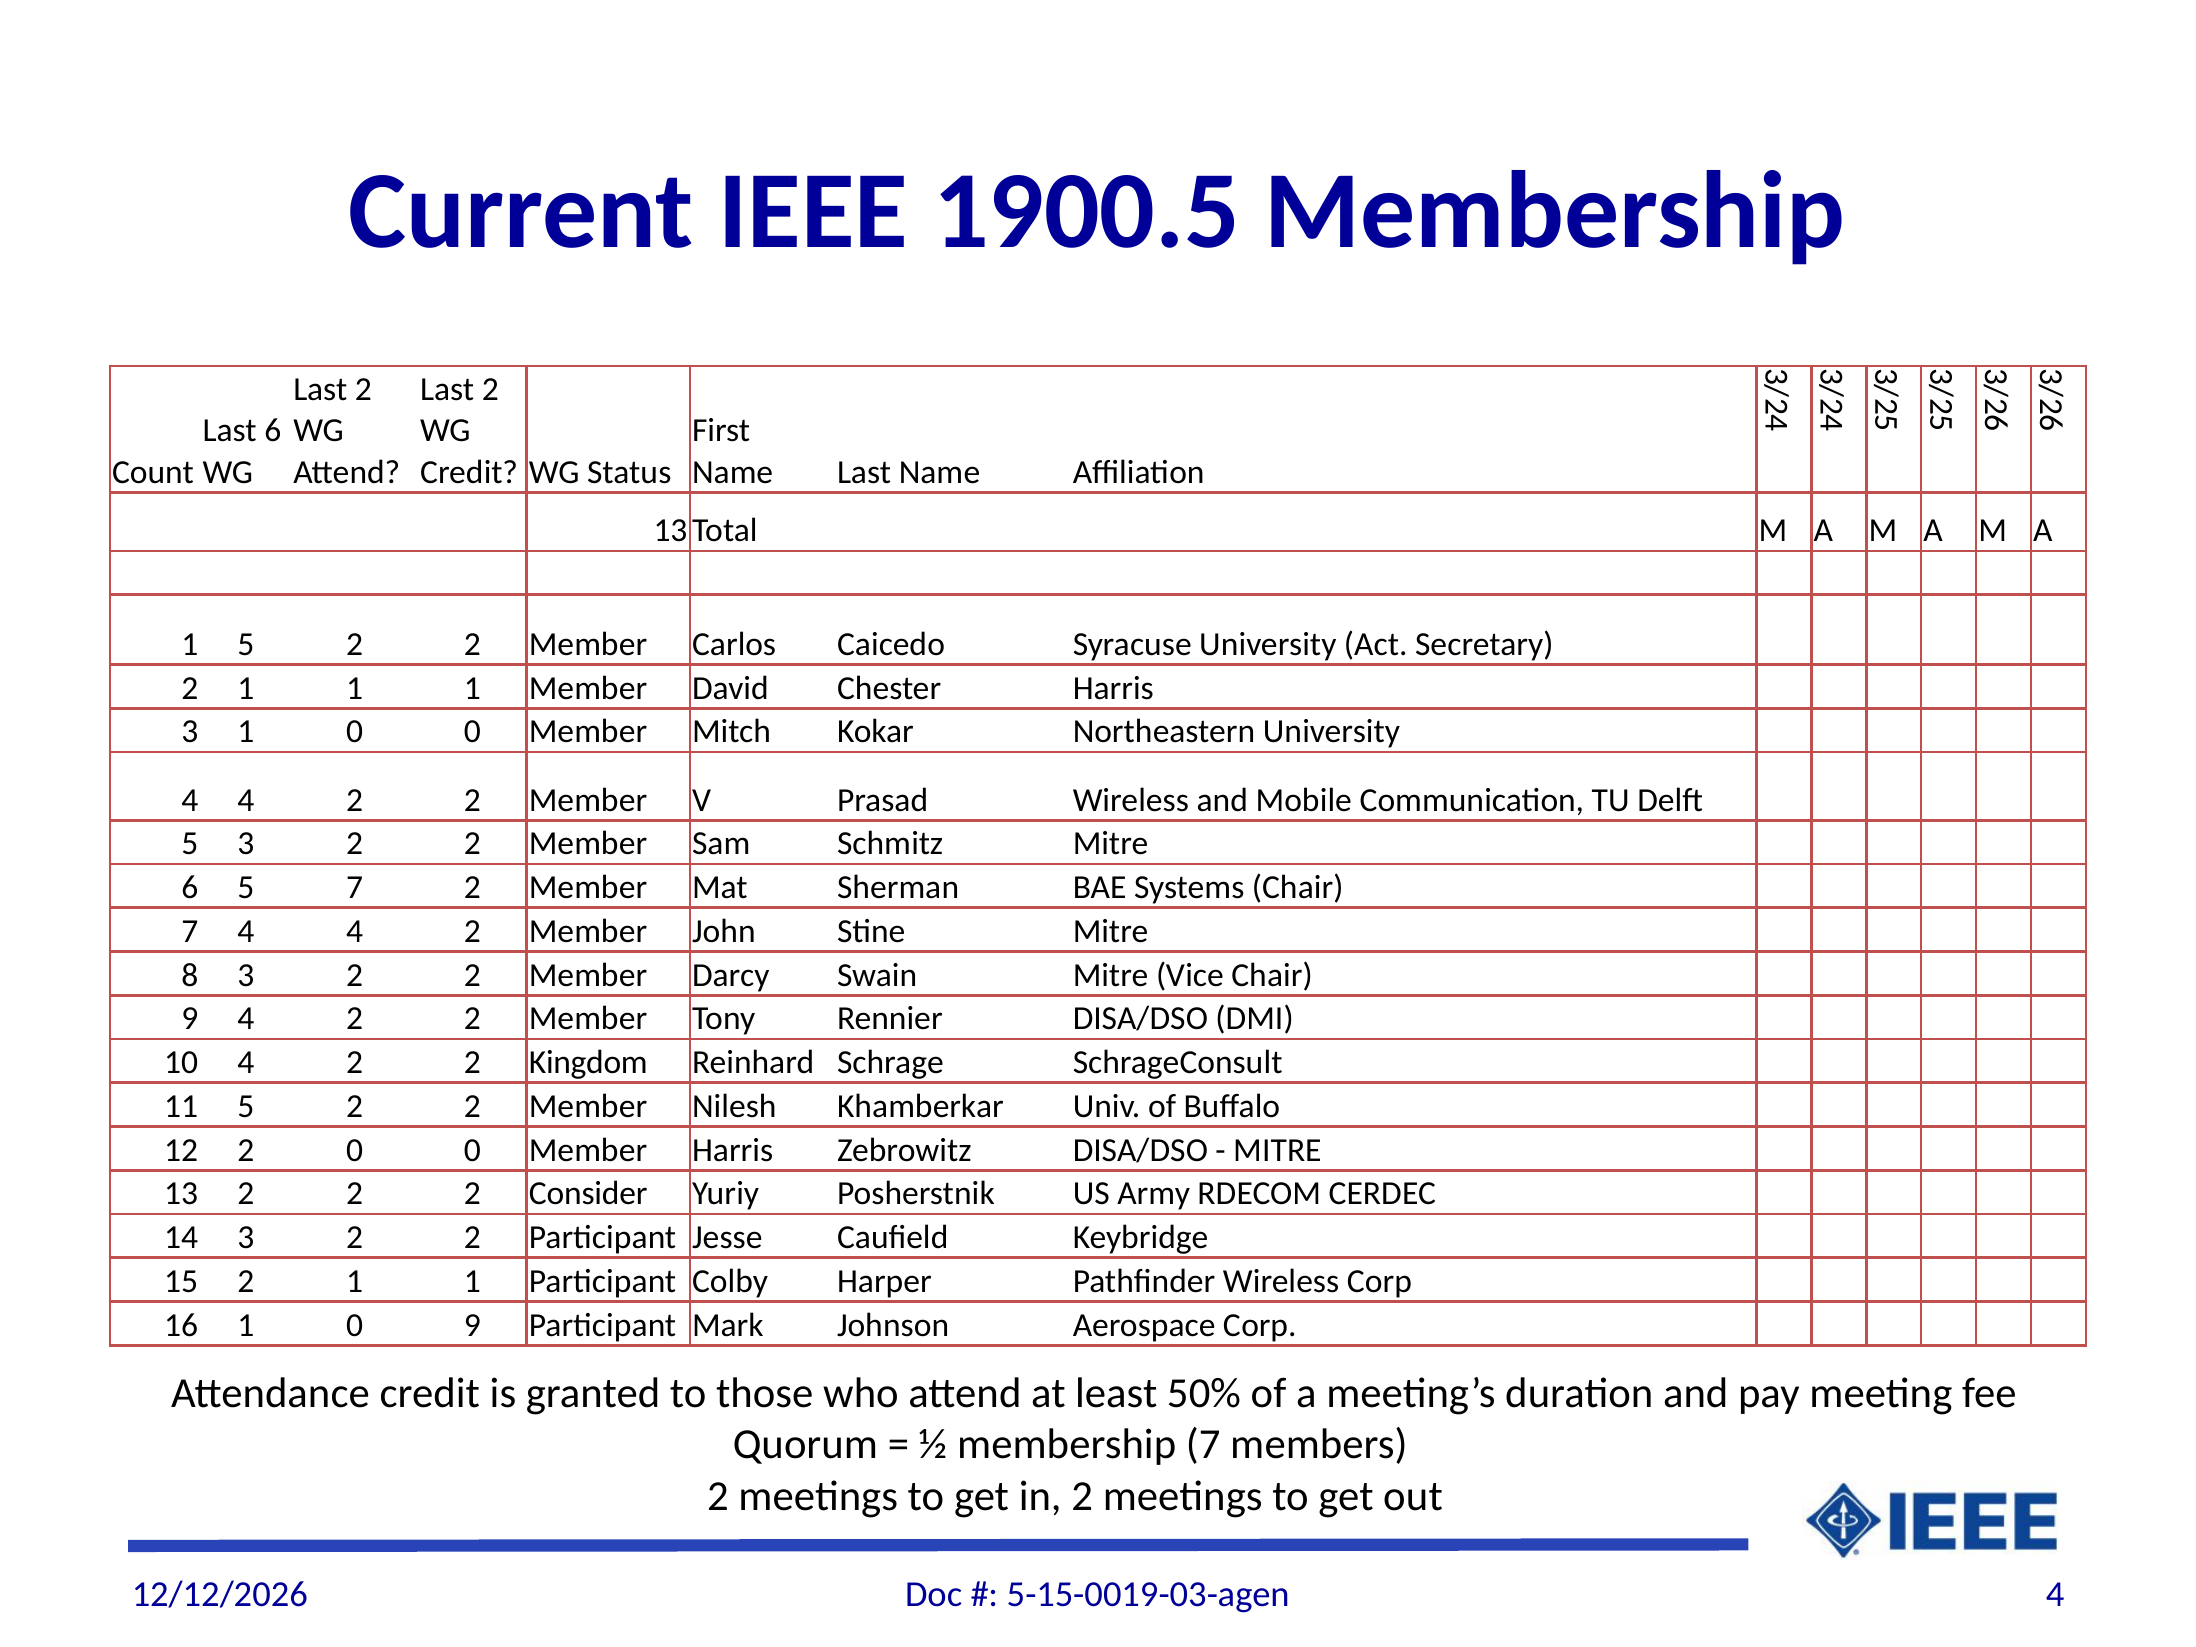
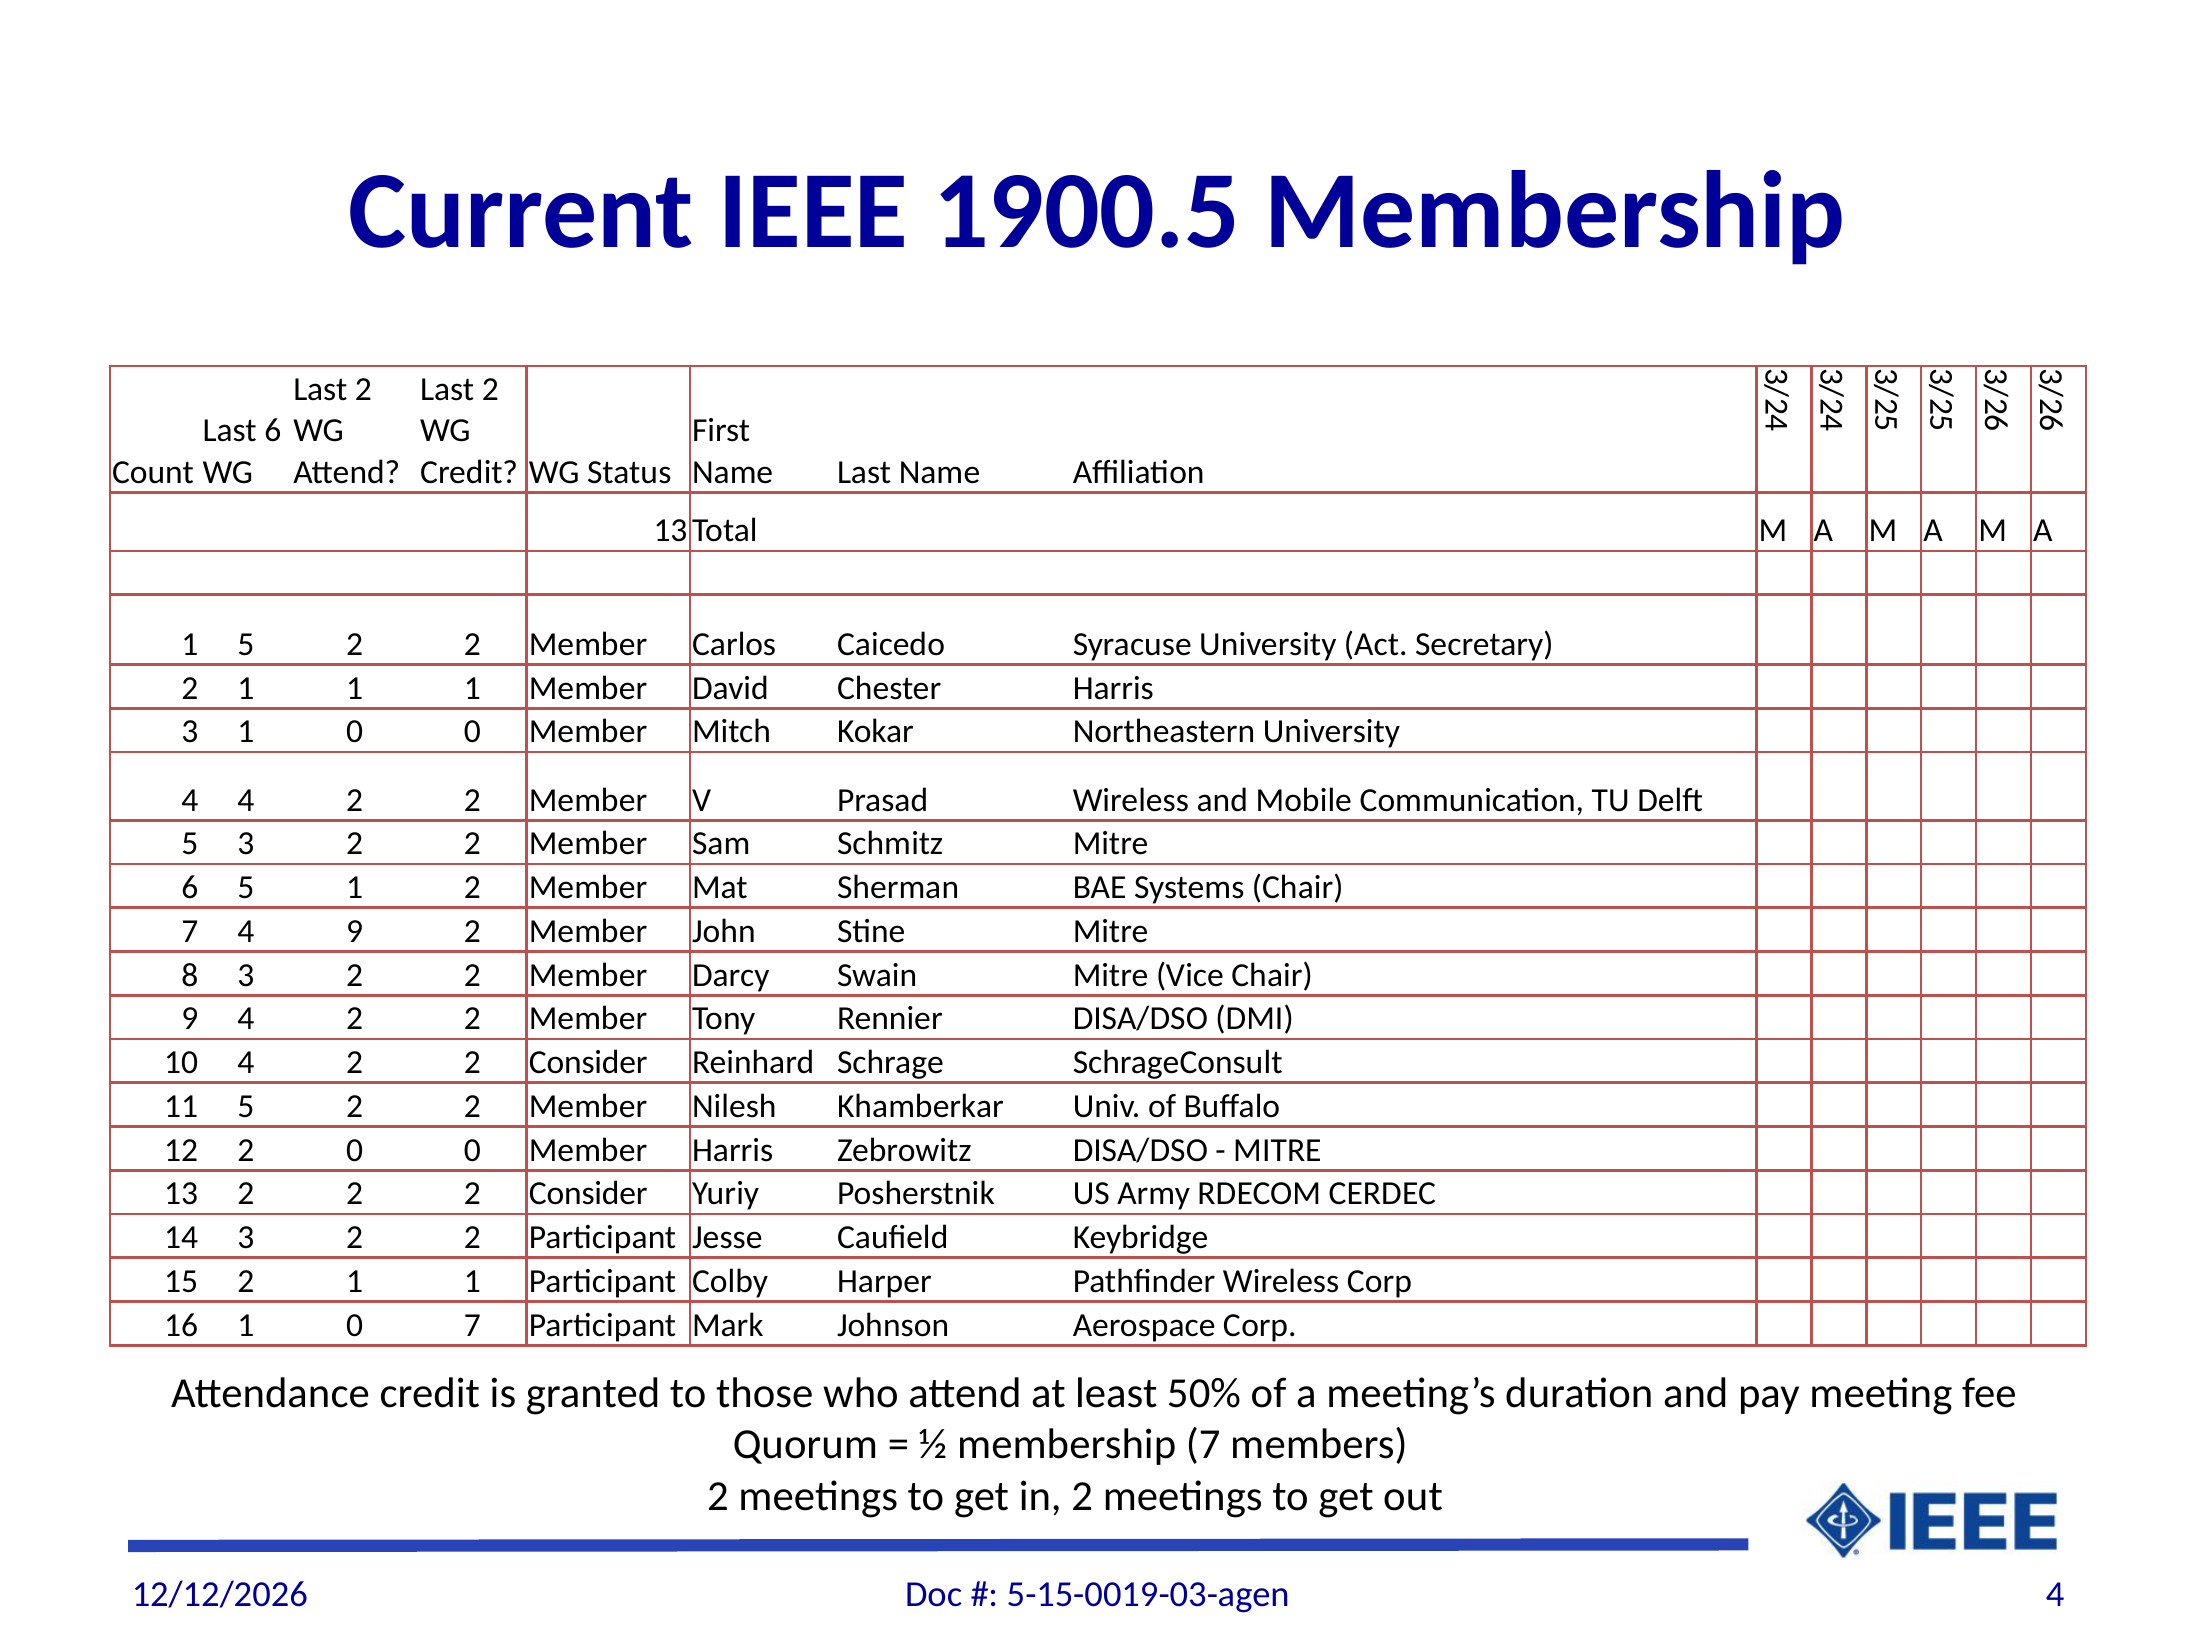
5 7: 7 -> 1 (355, 888)
7 4 4: 4 -> 9 (355, 931)
4 2 2 Kingdom: Kingdom -> Consider (588, 1063)
0 9: 9 -> 7 (472, 1325)
